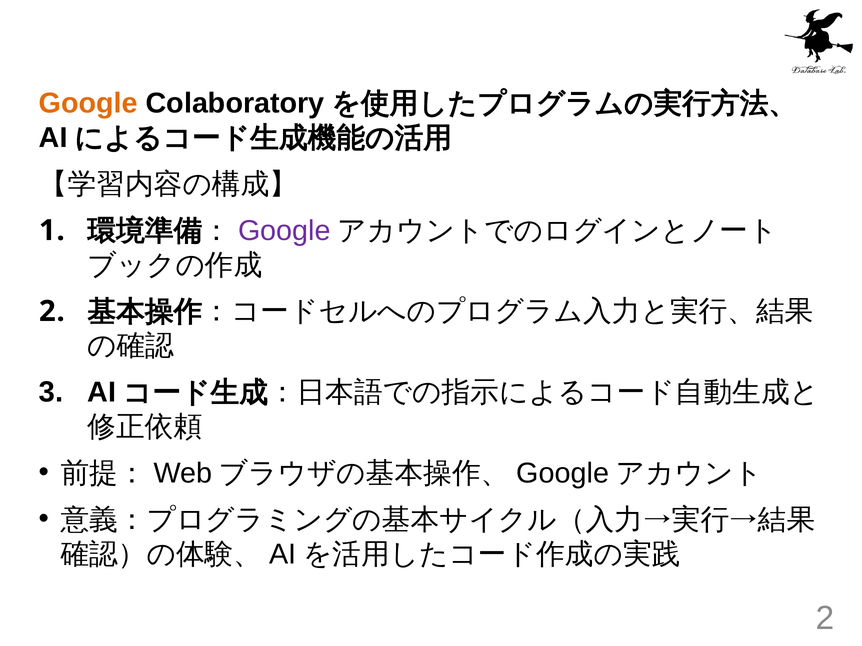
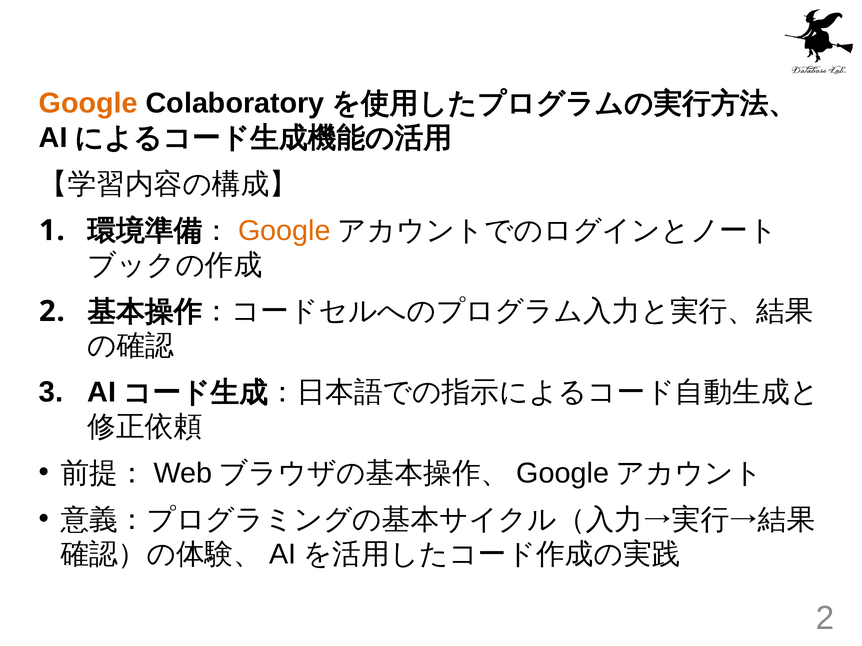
Google colour: purple -> orange (284, 231)
